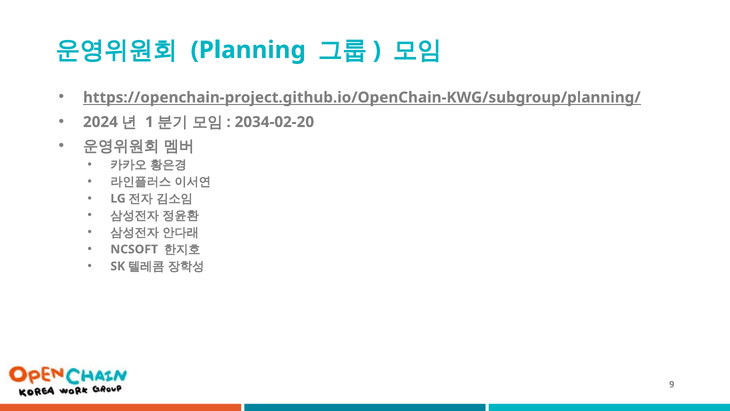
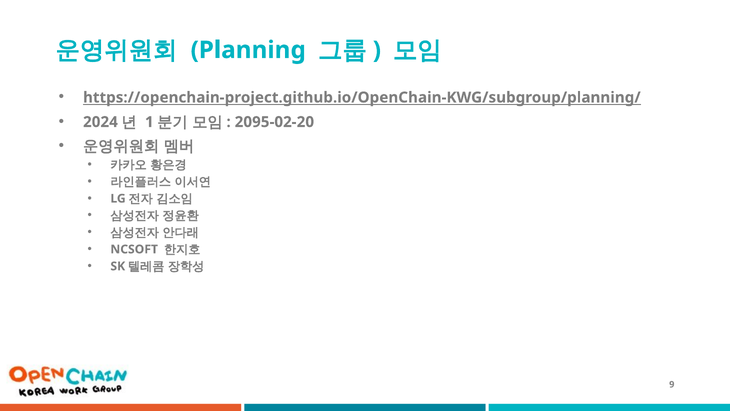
2034-02-20: 2034-02-20 -> 2095-02-20 (274, 122)
